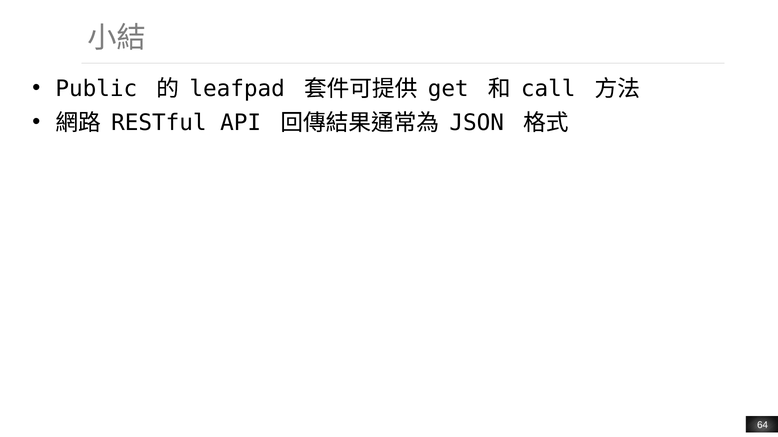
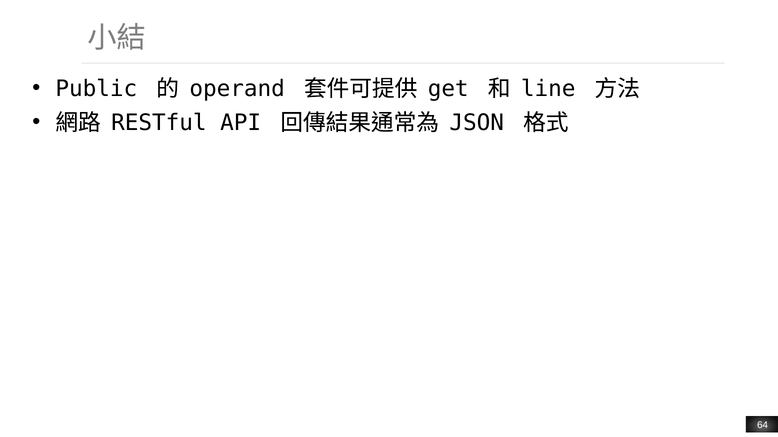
leafpad: leafpad -> operand (237, 89)
call: call -> line (548, 89)
